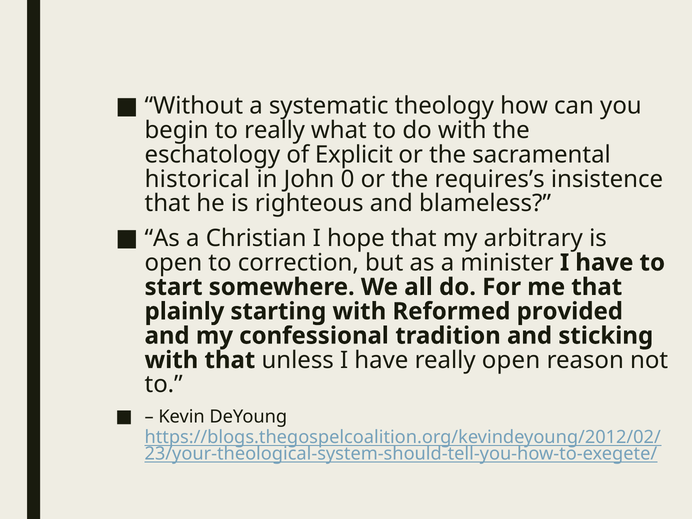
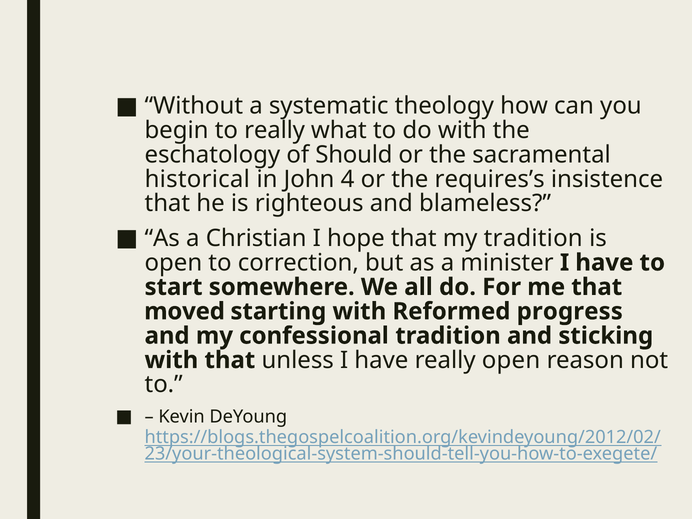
Explicit: Explicit -> Should (354, 155)
0: 0 -> 4 (348, 179)
my arbitrary: arbitrary -> tradition (533, 238)
plainly: plainly -> moved (185, 311)
provided: provided -> progress (570, 311)
